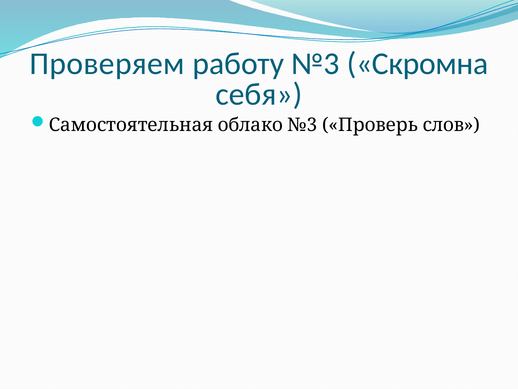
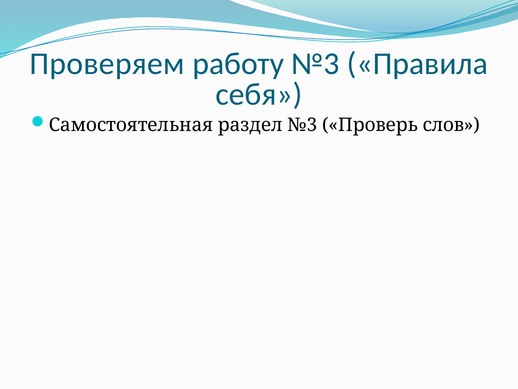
Скромна: Скромна -> Правила (417, 64)
облако: облако -> раздел (250, 125)
